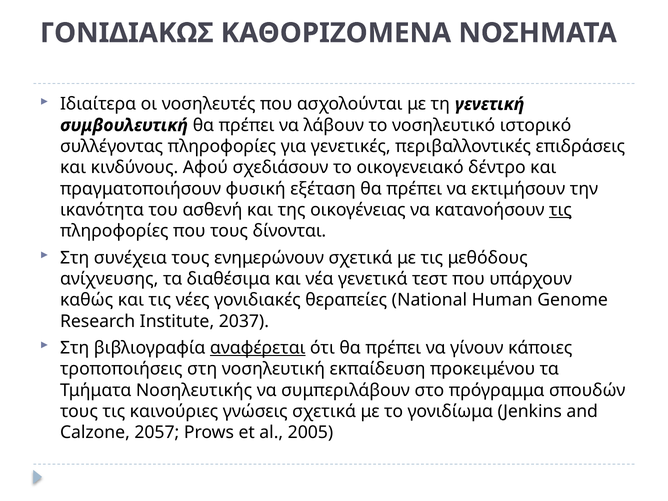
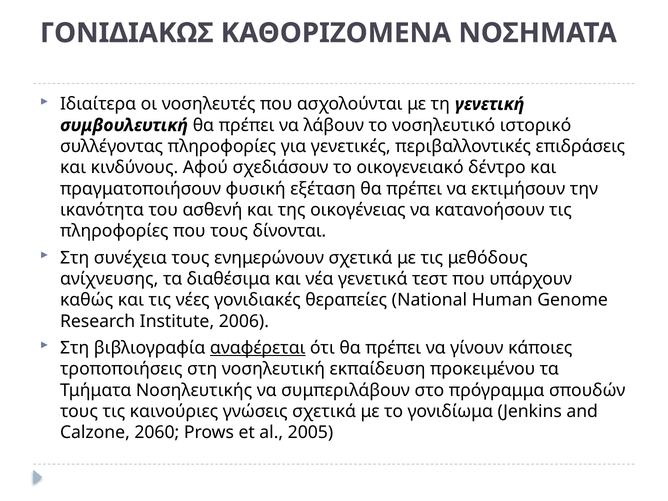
τις underline: present -> none (560, 210)
2037: 2037 -> 2006 (244, 321)
2057: 2057 -> 2060 (157, 432)
